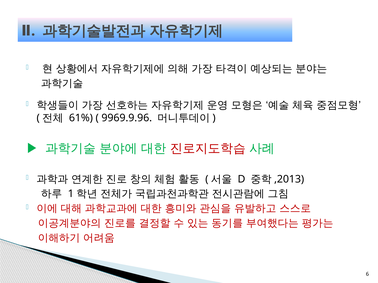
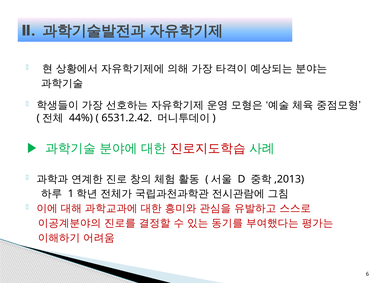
61%: 61% -> 44% (81, 118)
9969.9.96: 9969.9.96 -> 6531.2.42 (127, 118)
